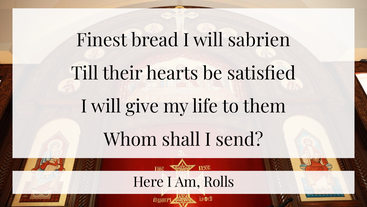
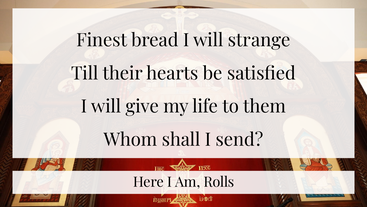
sabrien: sabrien -> strange (259, 40)
